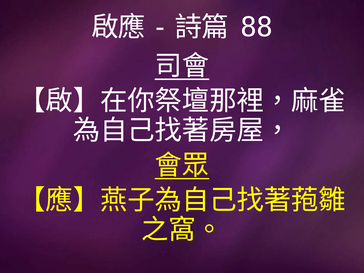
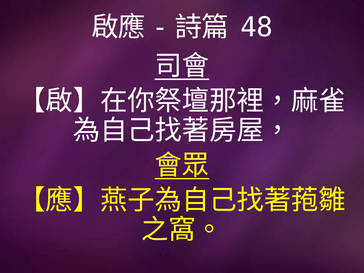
88: 88 -> 48 (257, 27)
